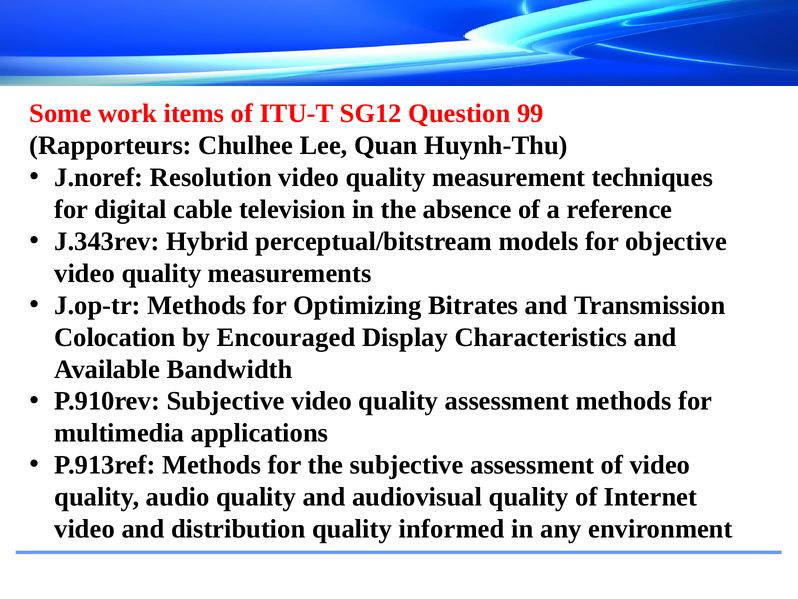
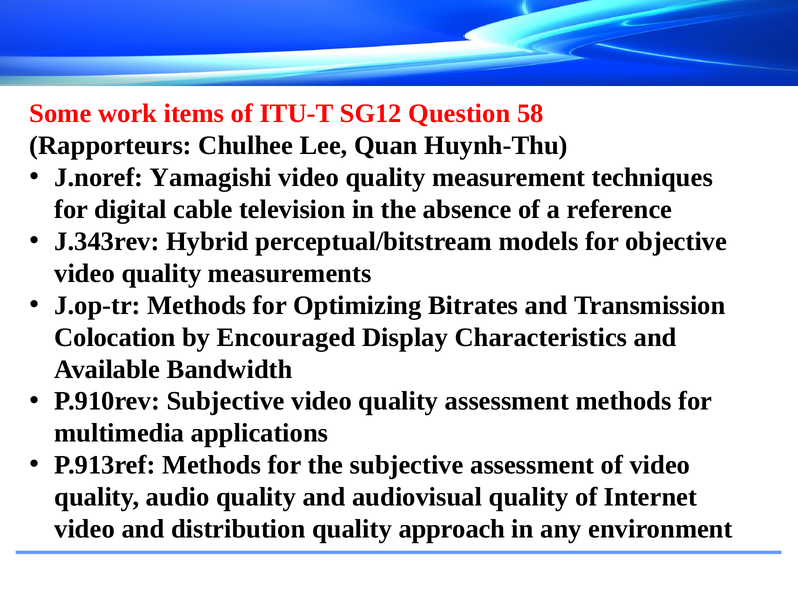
99: 99 -> 58 (530, 114)
Resolution: Resolution -> Yamagishi (211, 177)
informed: informed -> approach (452, 529)
